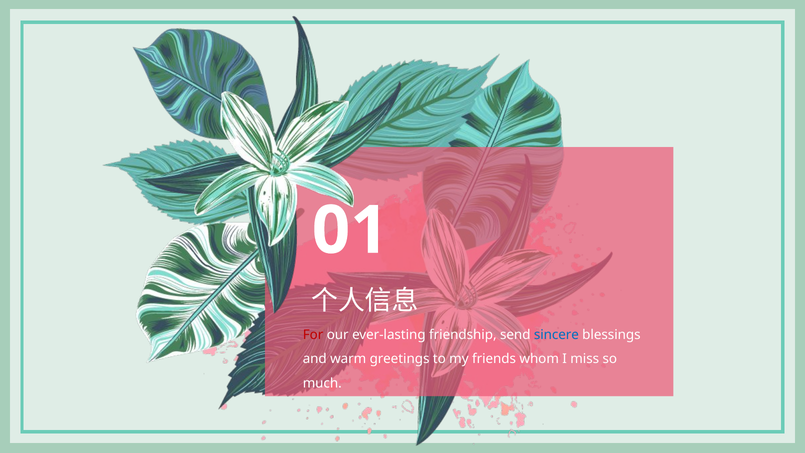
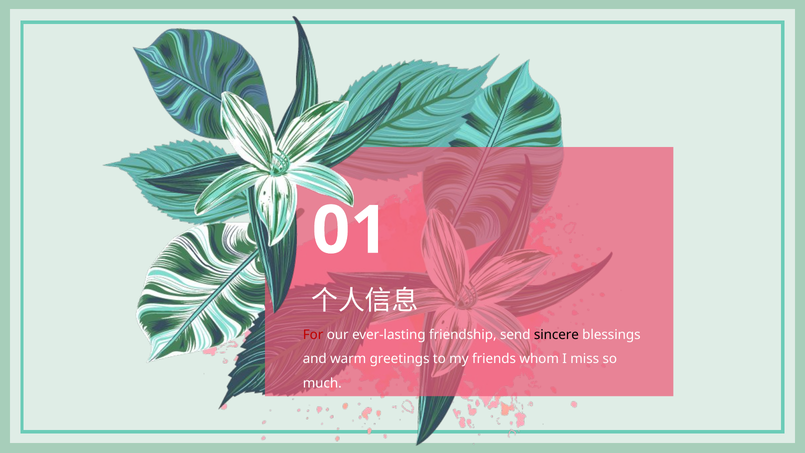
sincere colour: blue -> black (556, 335)
